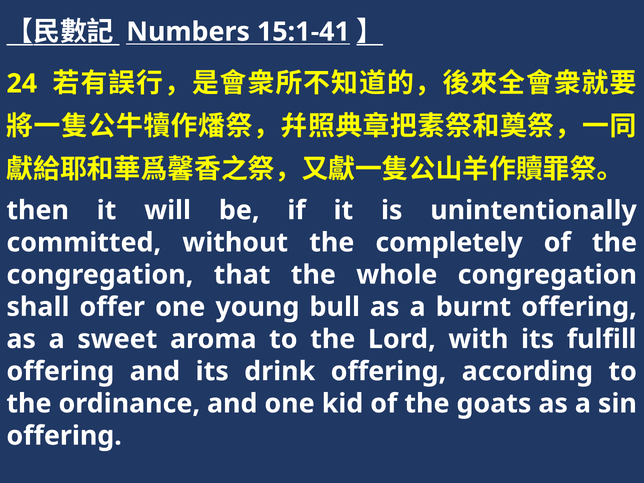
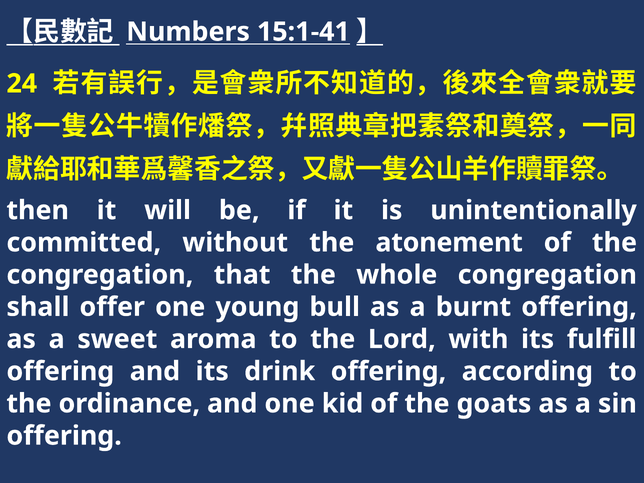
completely: completely -> atonement (449, 243)
